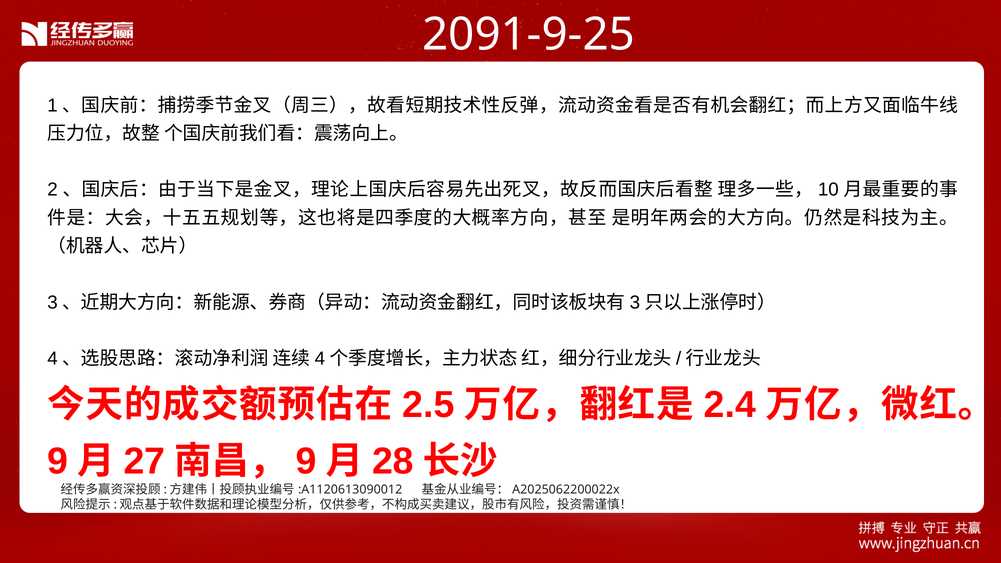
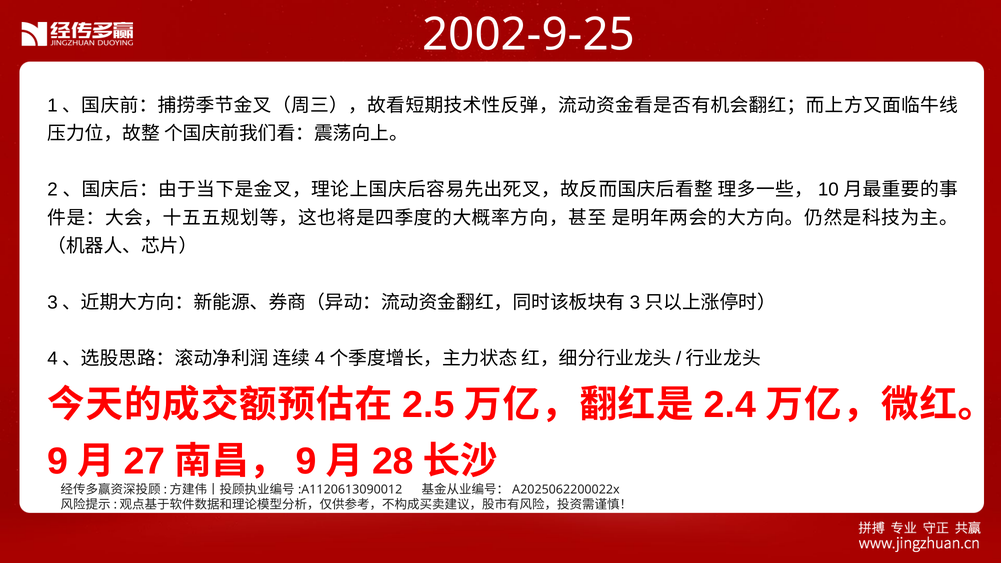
2091-9-25: 2091-9-25 -> 2002-9-25 (529, 34)
